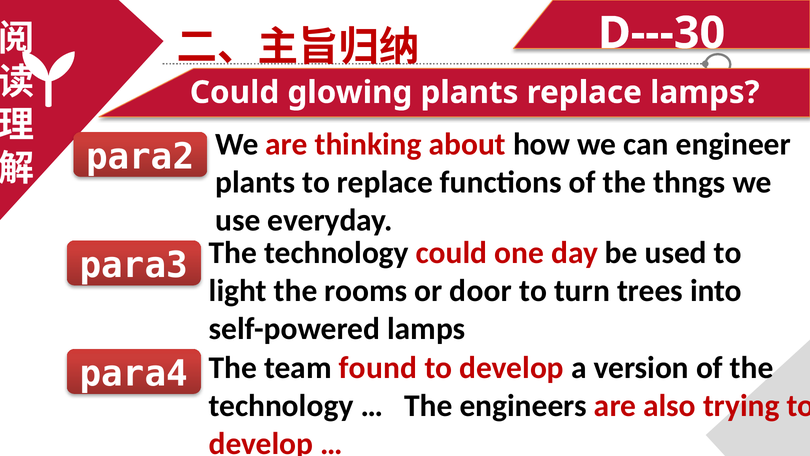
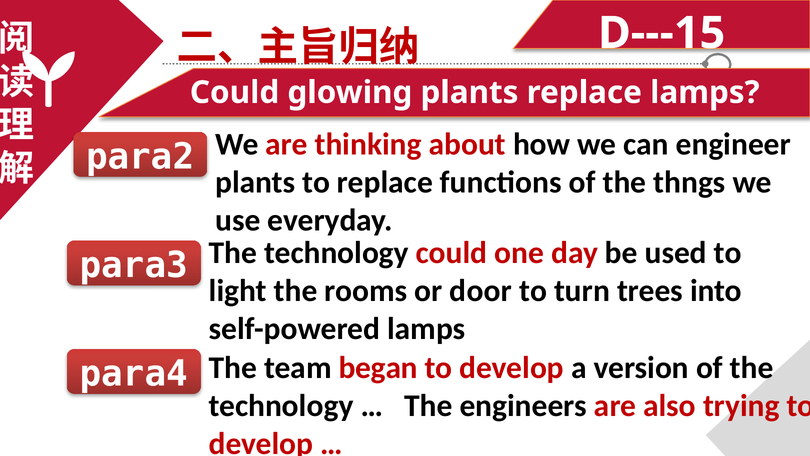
D---30: D---30 -> D---15 (662, 33)
found: found -> began (378, 368)
